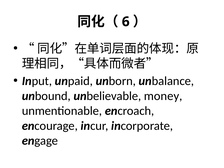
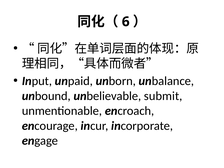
money: money -> submit (163, 96)
